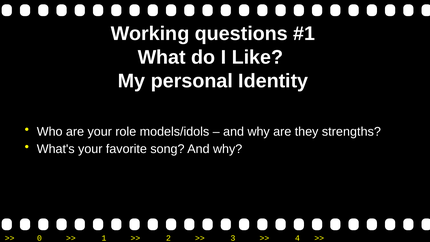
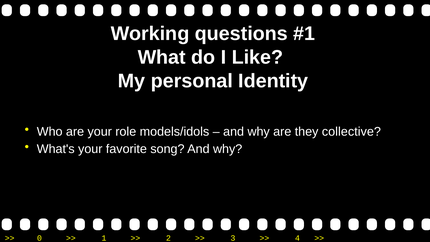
strengths: strengths -> collective (351, 132)
